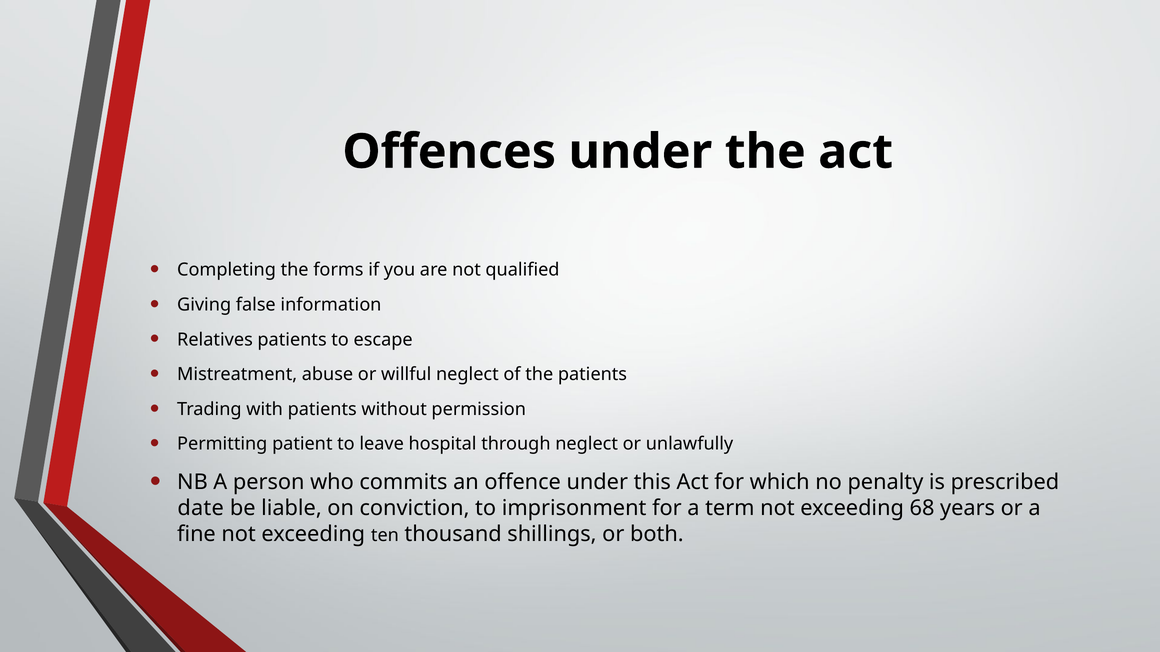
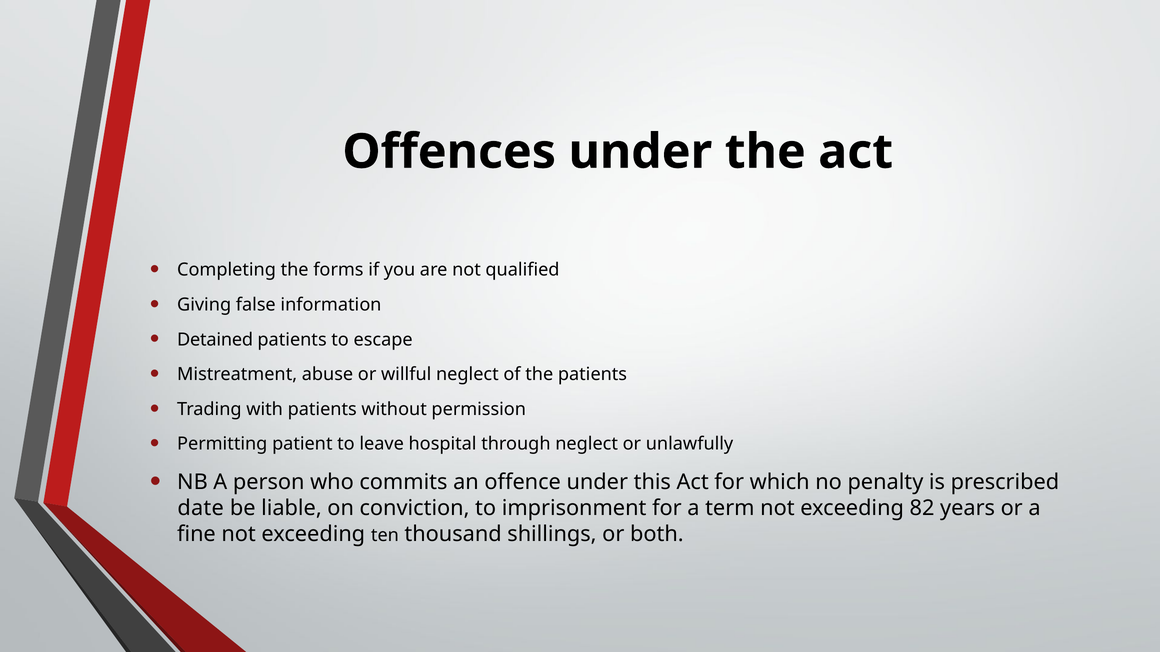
Relatives: Relatives -> Detained (215, 340)
68: 68 -> 82 (922, 509)
